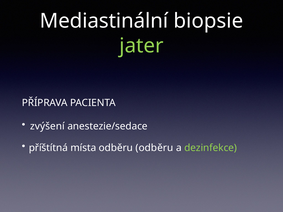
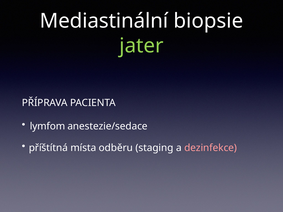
zvýšení: zvýšení -> lymfom (48, 126)
odběru odběru: odběru -> staging (154, 148)
dezinfekce colour: light green -> pink (211, 148)
